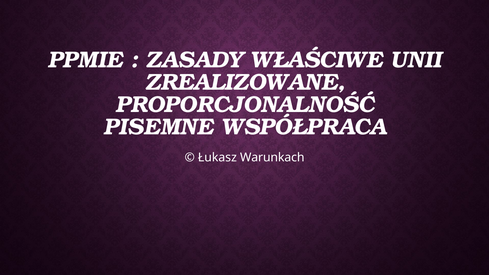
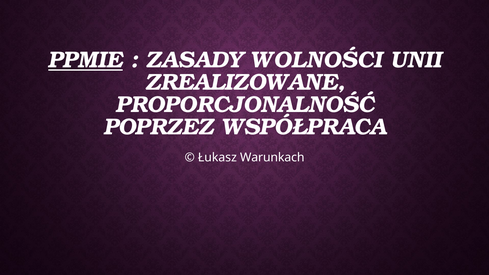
PPMIE underline: none -> present (85, 60)
WŁAŚCIWE: WŁAŚCIWE -> WOLNOŚCI (316, 60)
PISEMNE: PISEMNE -> POPRZEZ (159, 127)
